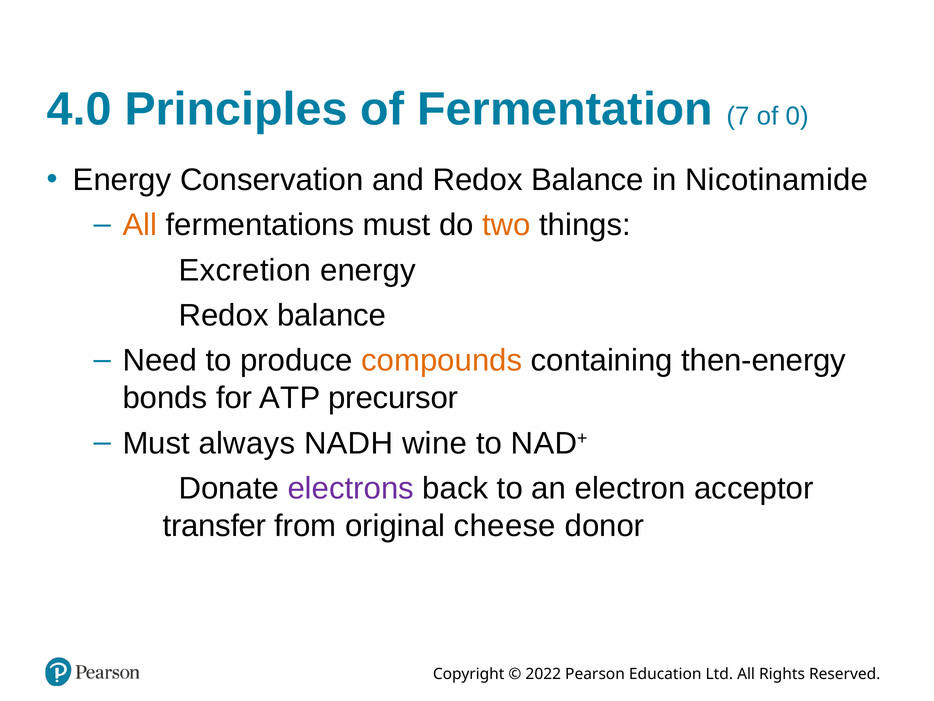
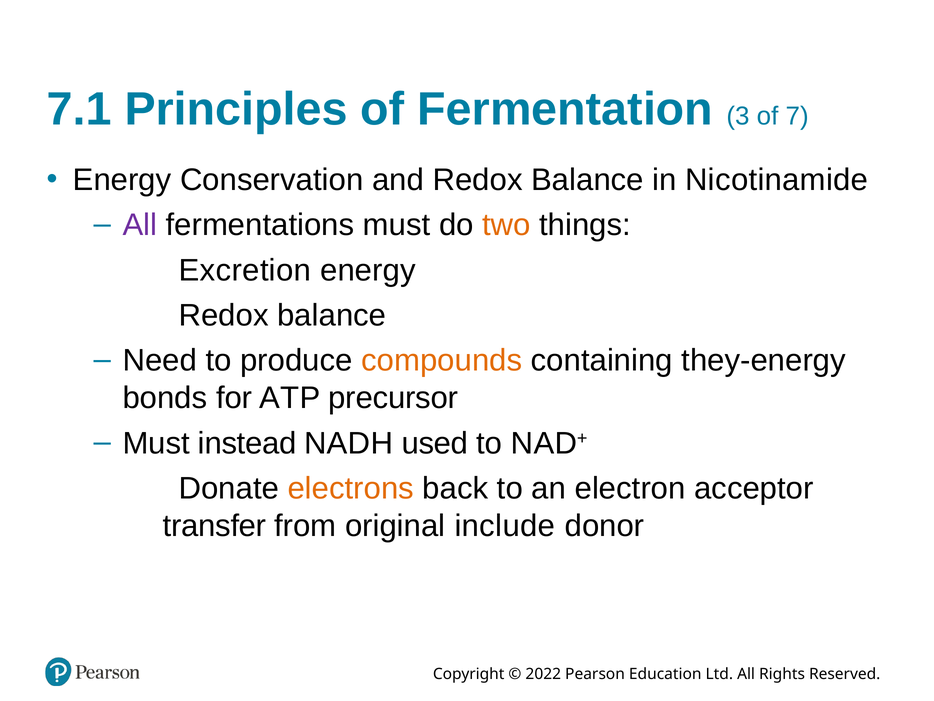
4.0: 4.0 -> 7.1 (79, 109)
7: 7 -> 3 (738, 116)
0: 0 -> 7 (797, 116)
All colour: orange -> purple (140, 225)
then-energy: then-energy -> they-energy (764, 360)
always: always -> instead (247, 443)
wine: wine -> used (435, 443)
electrons colour: purple -> orange (351, 488)
cheese: cheese -> include (505, 525)
